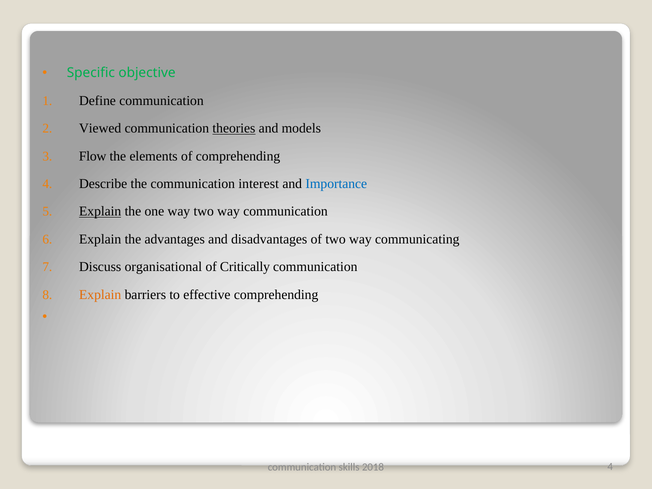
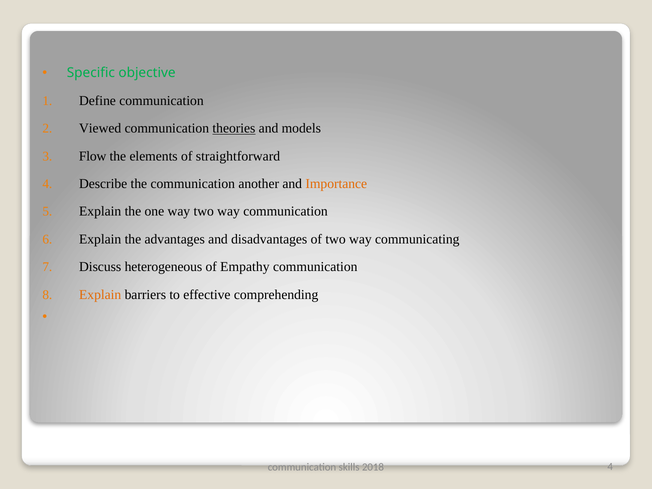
of comprehending: comprehending -> straightforward (238, 156)
interest: interest -> another (259, 184)
Importance colour: blue -> orange (336, 184)
Explain underline: present -> none (100, 211)
organisational: organisational -> heterogeneous (163, 267)
Critically: Critically -> Empathy (245, 267)
